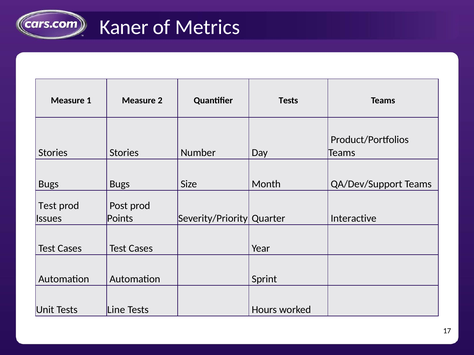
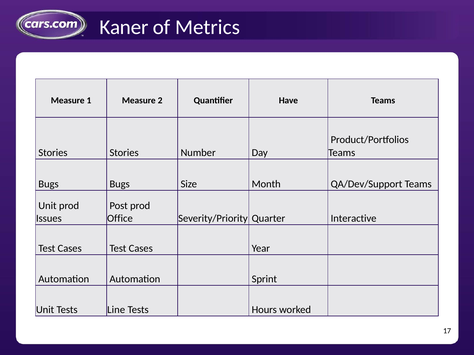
Quantifier Tests: Tests -> Have (288, 101)
Test: Test -> Unit (47, 206)
Points: Points -> Office (120, 219)
